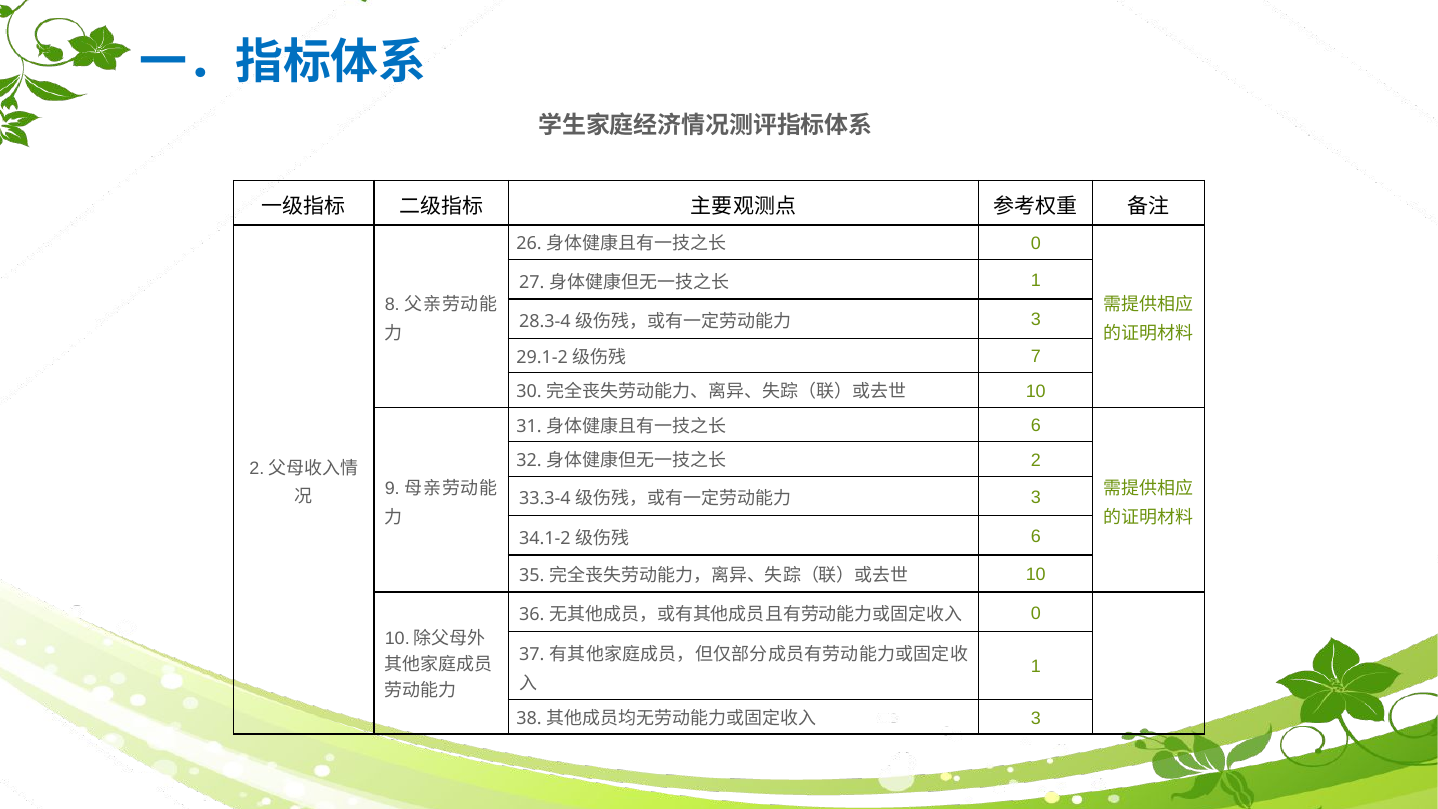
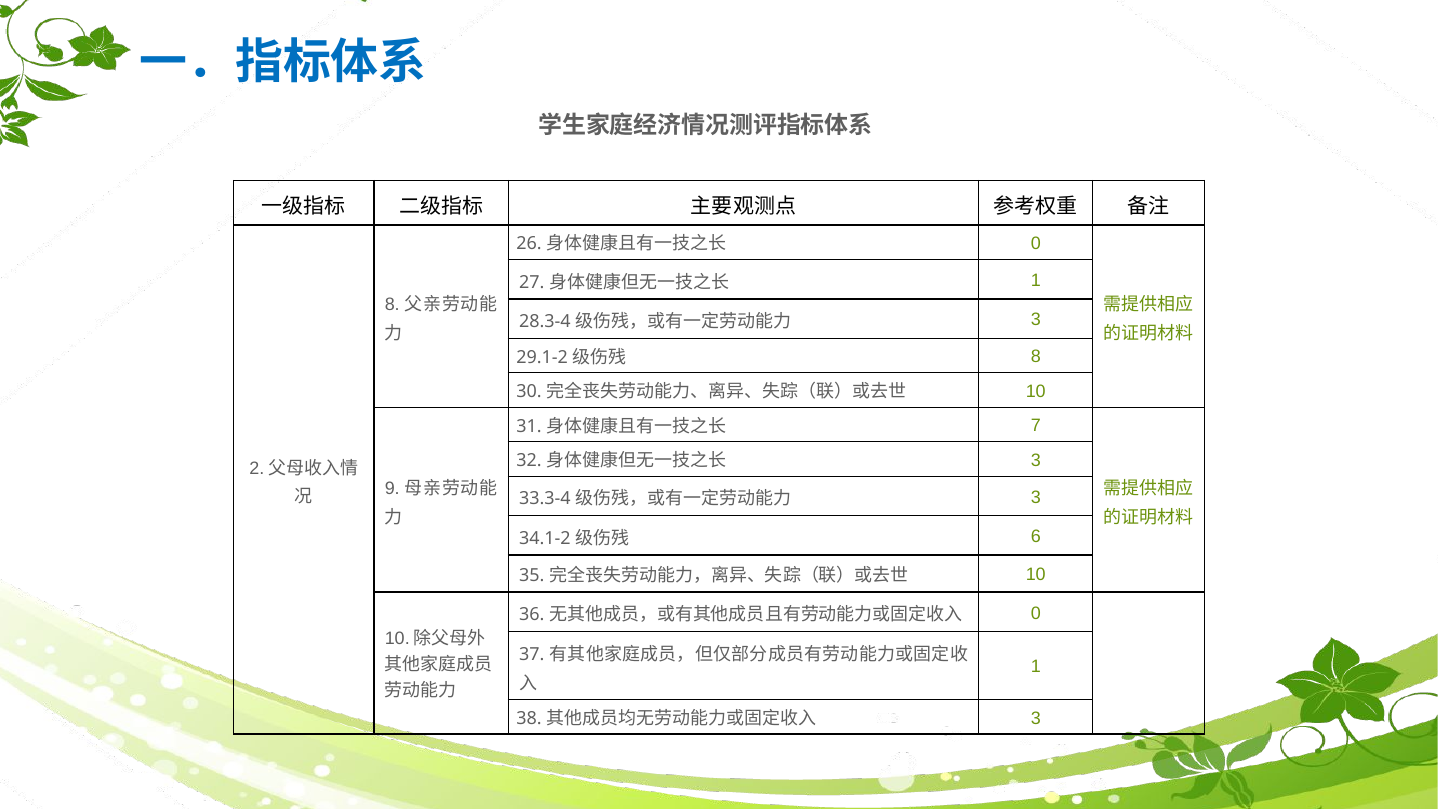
7: 7 -> 8 (1036, 357)
6: 6 -> 7 (1036, 426)
2: 2 -> 3 (1036, 460)
